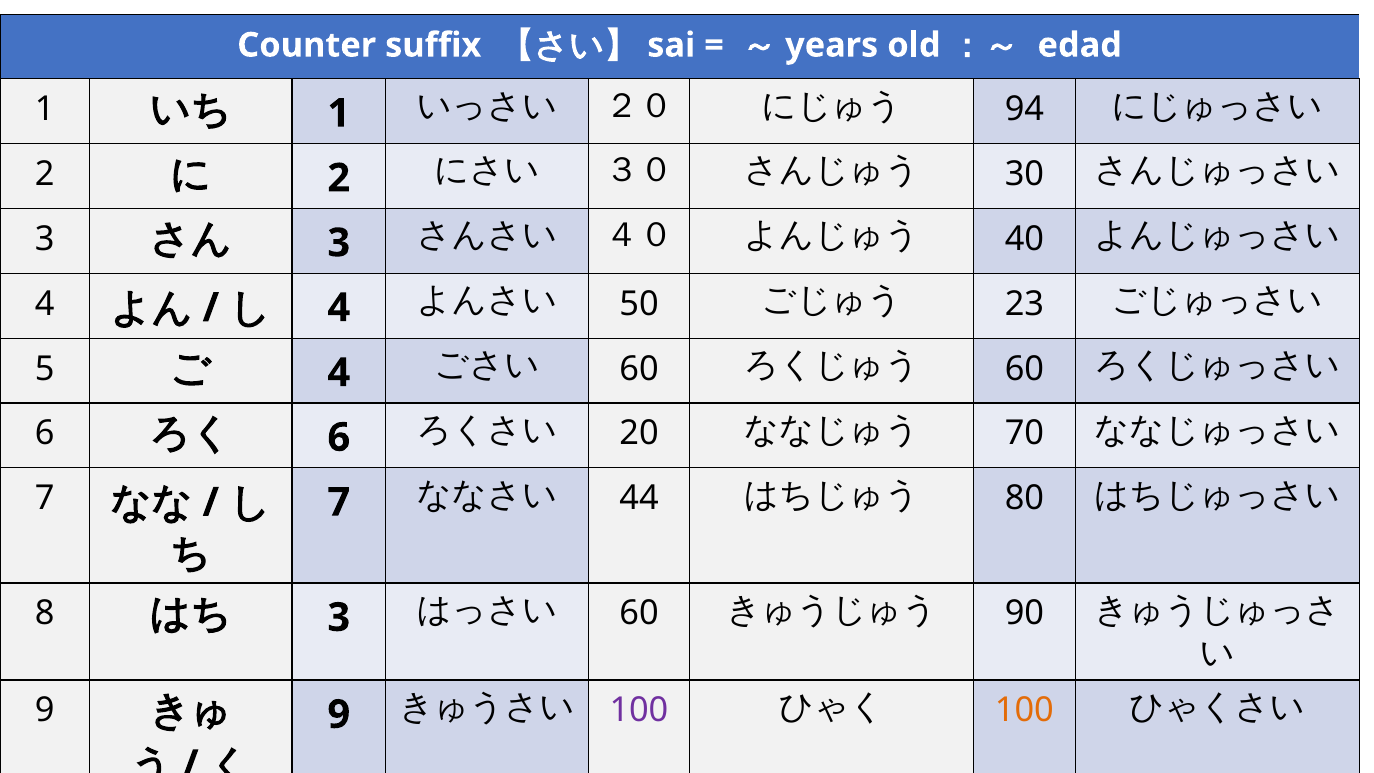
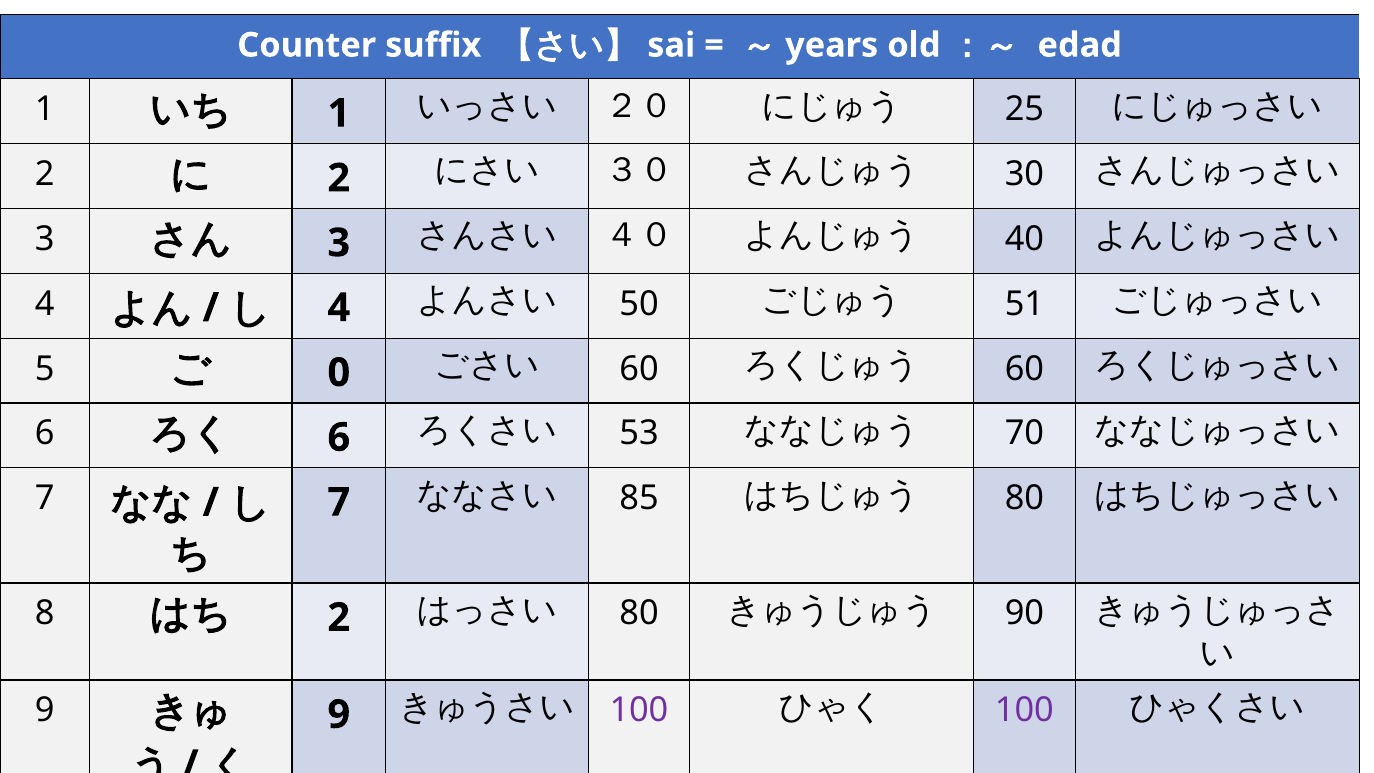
94: 94 -> 25 (1024, 109)
23: 23 -> 51 (1024, 304)
4: 4 -> 0 (339, 373)
20: 20 -> 53 (639, 433)
44: 44 -> 85 (639, 498)
3: 3 -> 2 (339, 618)
60: 60 -> 80 (639, 613)
100 colour: orange -> purple (1024, 710)
